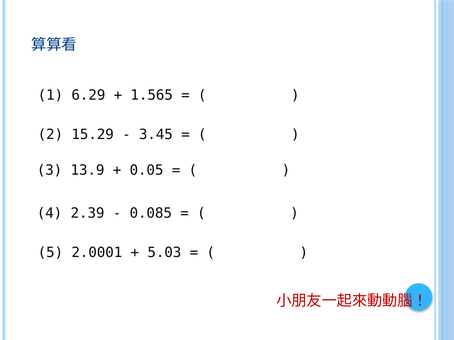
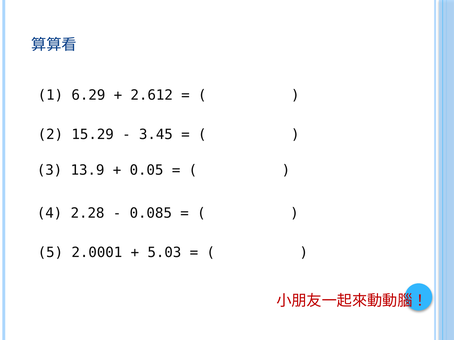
1.565: 1.565 -> 2.612 (152, 95)
2.39: 2.39 -> 2.28 (88, 213)
